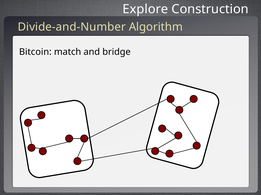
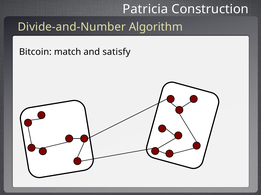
Explore: Explore -> Patricia (145, 9)
bridge: bridge -> satisfy (116, 52)
